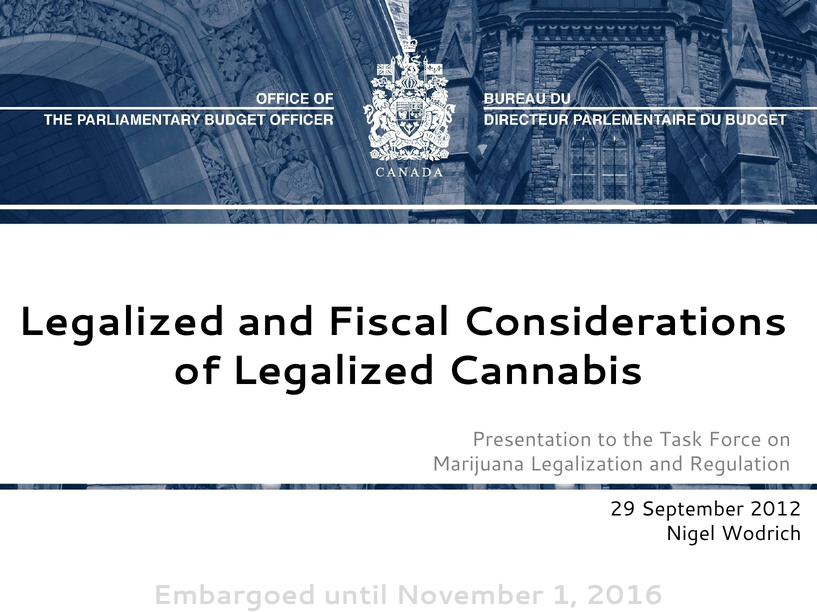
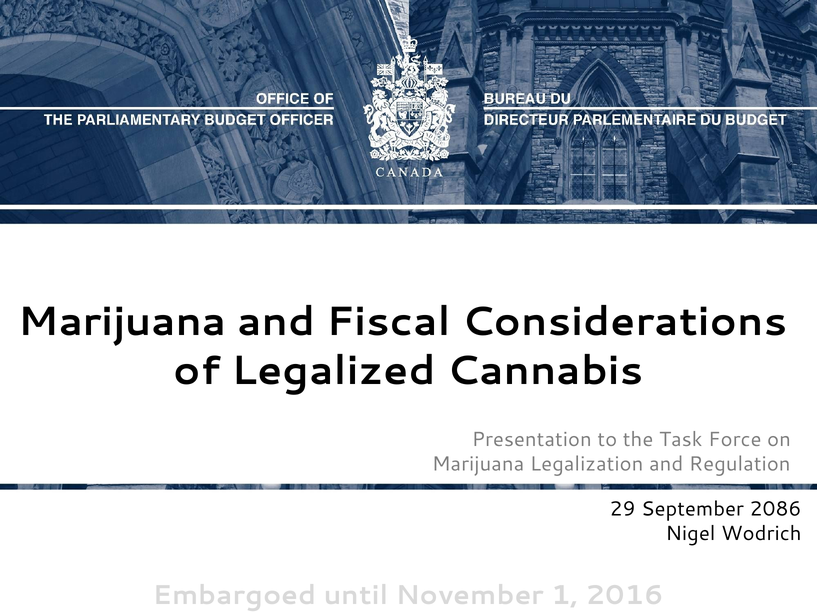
Legalized: Legalized -> Marijuana (122, 322)
2012: 2012 -> 2086 (775, 510)
